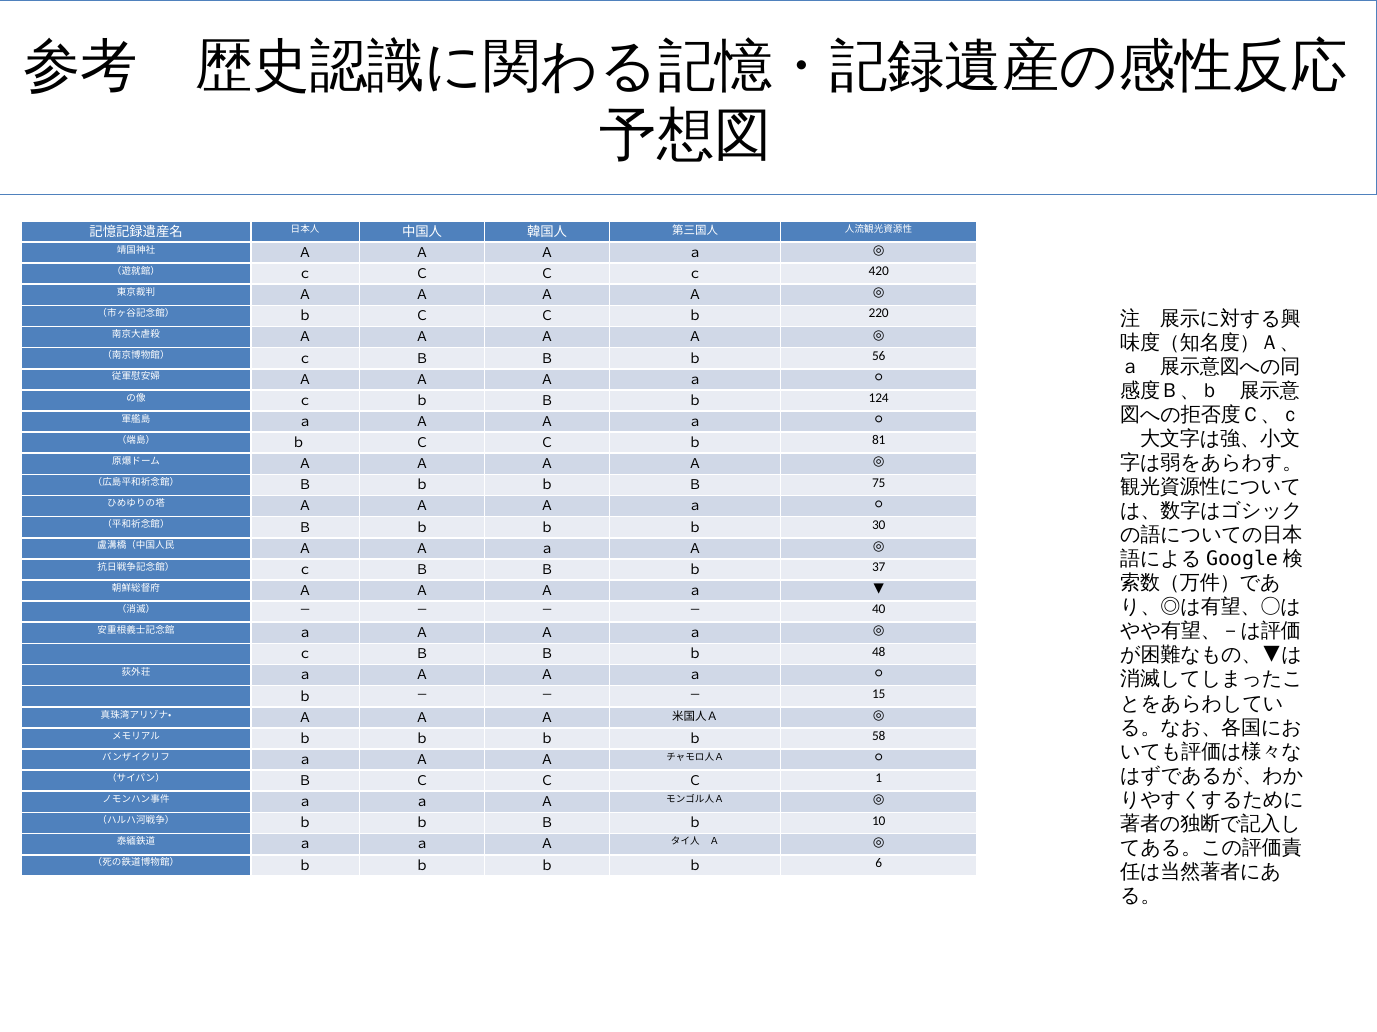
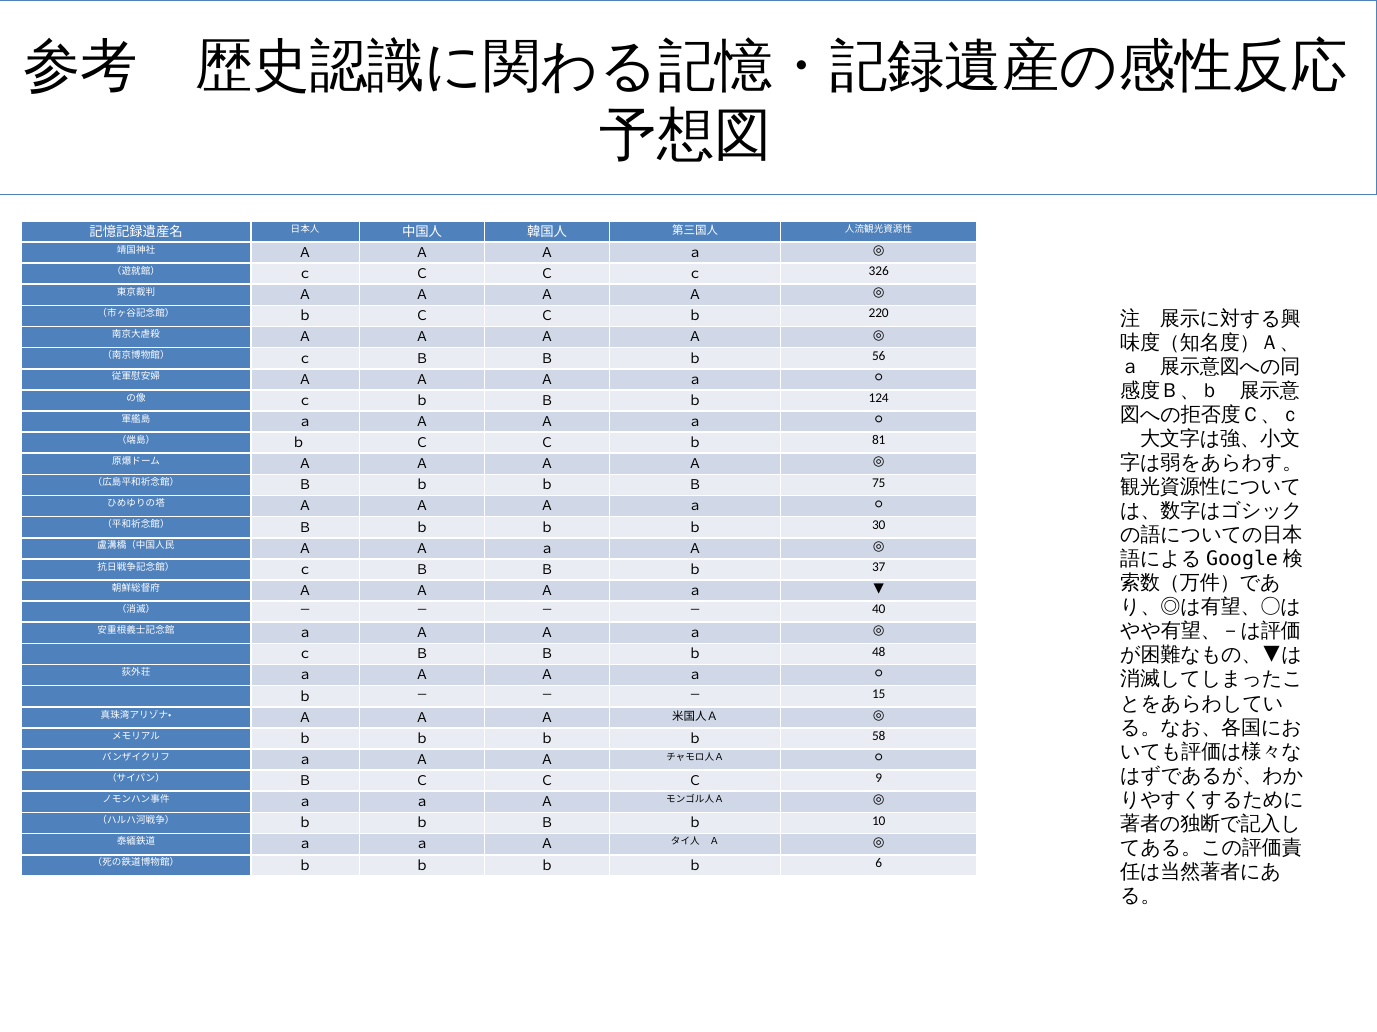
420: 420 -> 326 (879, 272)
1: 1 -> 9 (879, 779)
